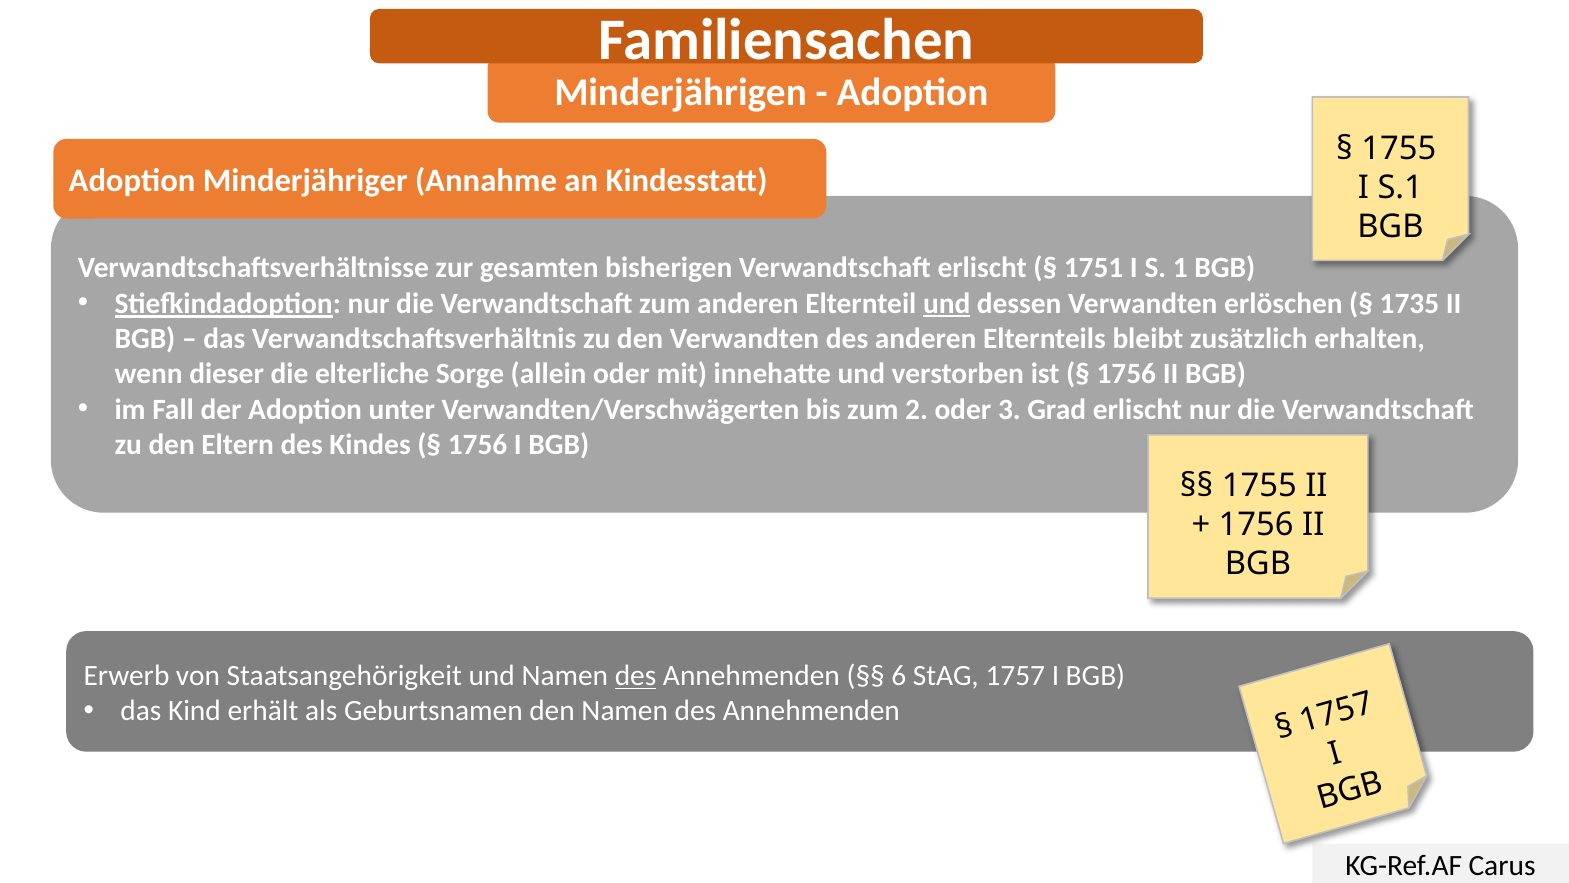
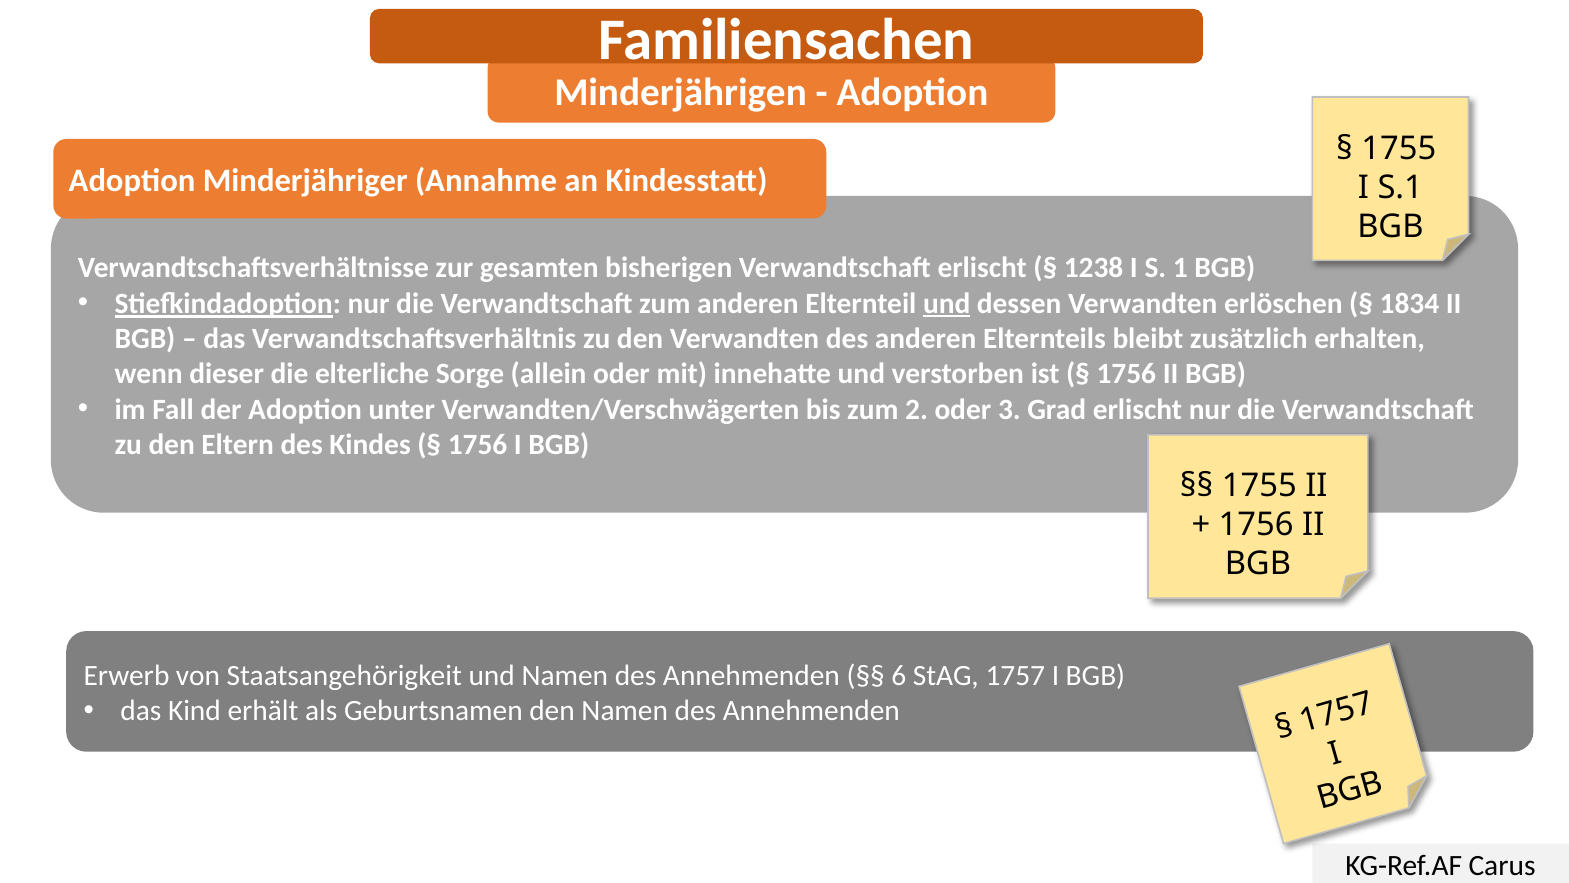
1751: 1751 -> 1238 (1094, 268)
1735: 1735 -> 1834 (1409, 303)
des underline: present -> none (636, 675)
